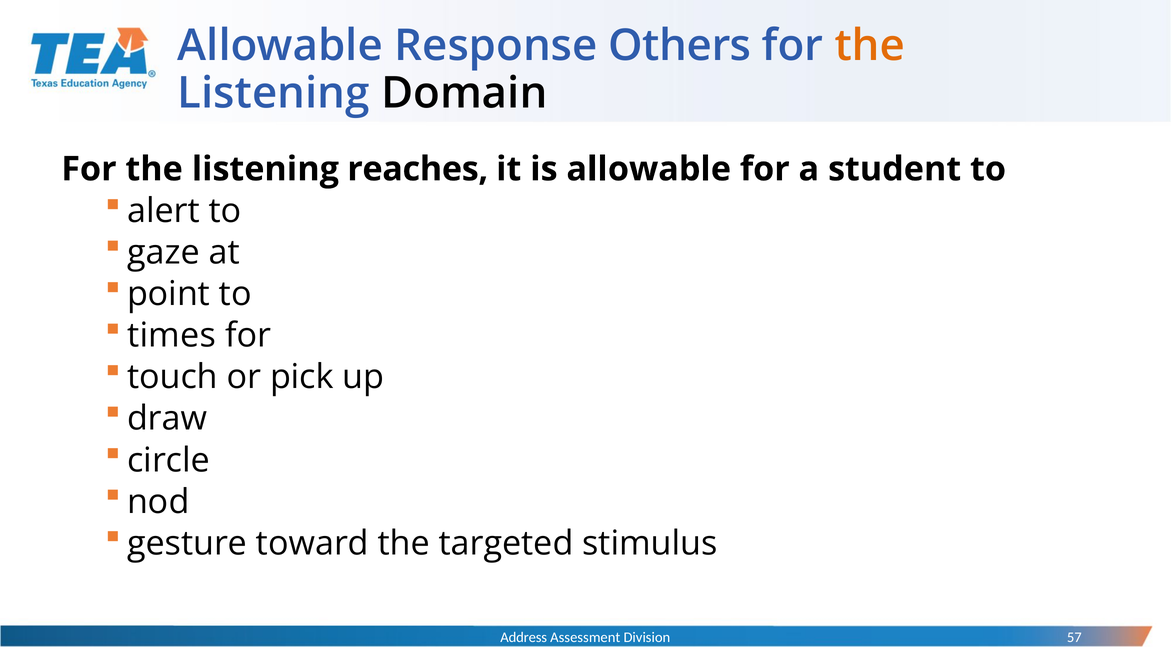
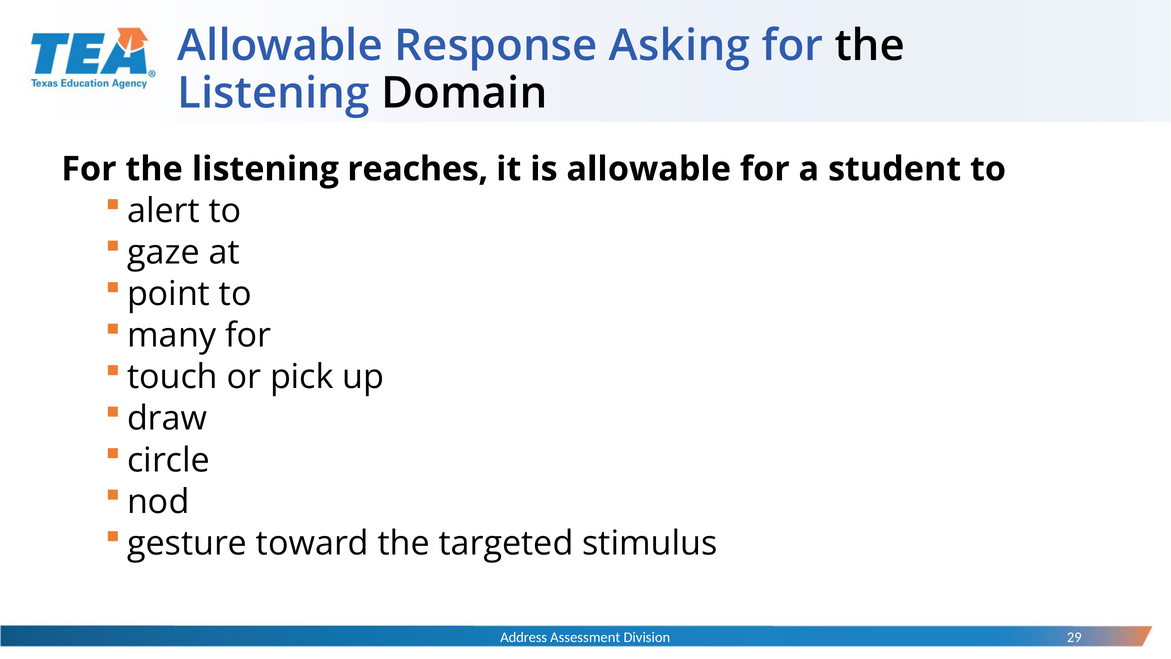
Others: Others -> Asking (679, 46)
the colour: orange -> black (870, 46)
times: times -> many (172, 336)
57: 57 -> 29 (1074, 637)
